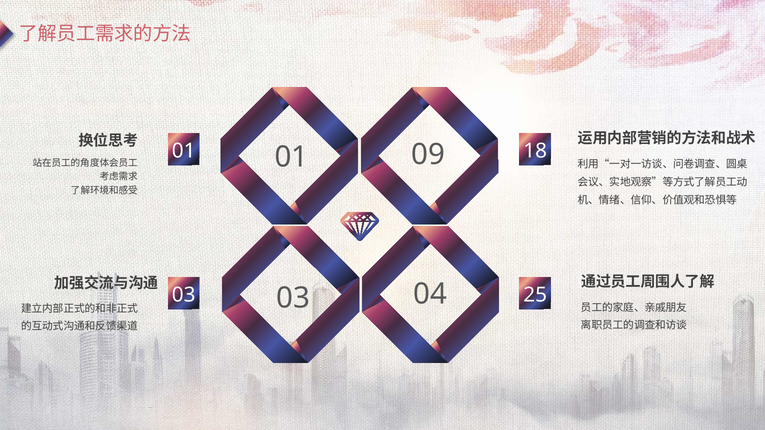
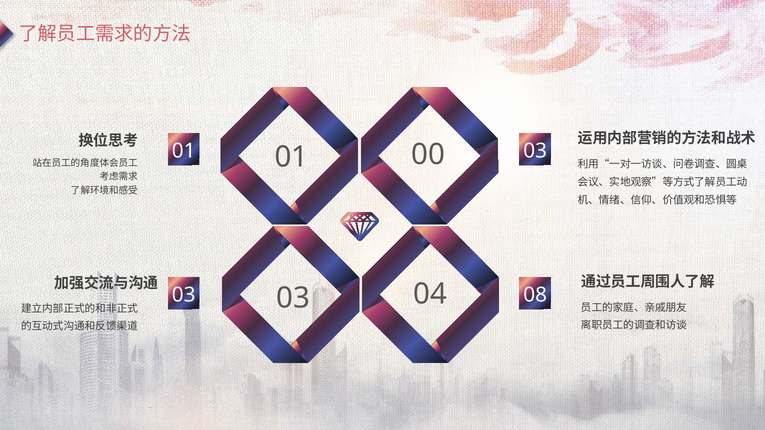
01 18: 18 -> 03 (535, 151)
09: 09 -> 00 (428, 155)
25: 25 -> 08 (535, 295)
